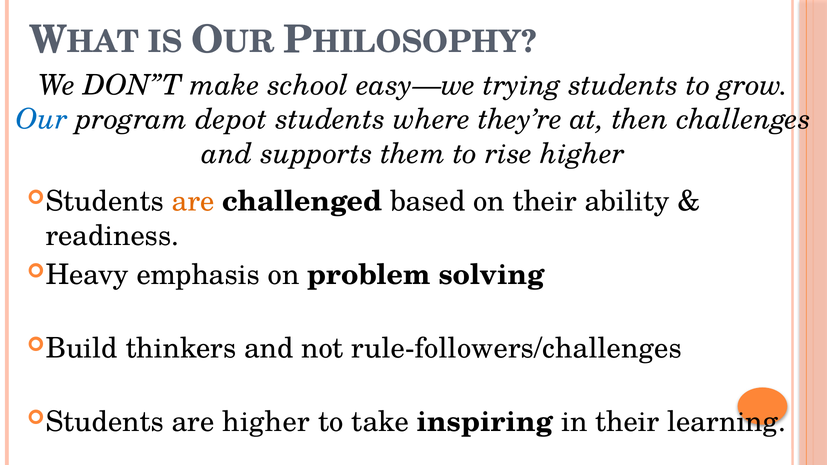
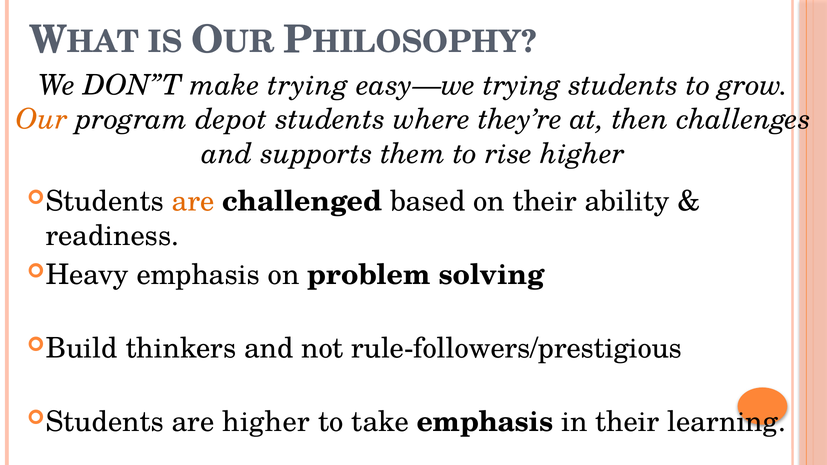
make school: school -> trying (308, 85)
Our colour: blue -> orange (42, 120)
rule-followers/challenges: rule-followers/challenges -> rule-followers/prestigious (517, 348)
take inspiring: inspiring -> emphasis (485, 422)
